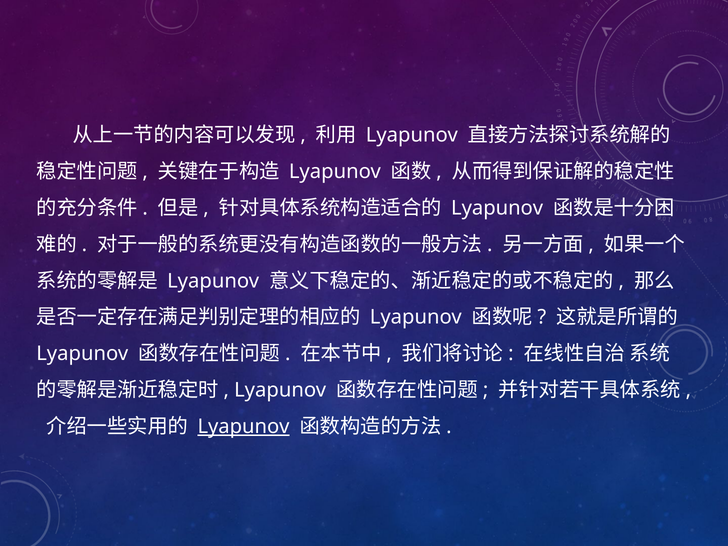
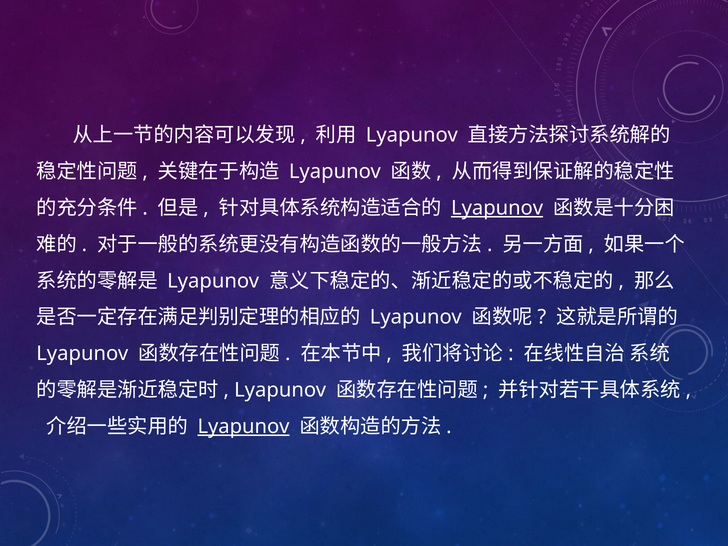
Lyapunov underline: none -> present (497, 208)
